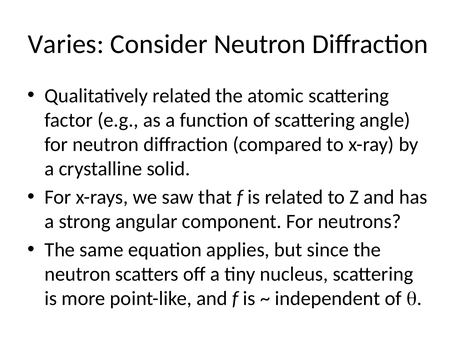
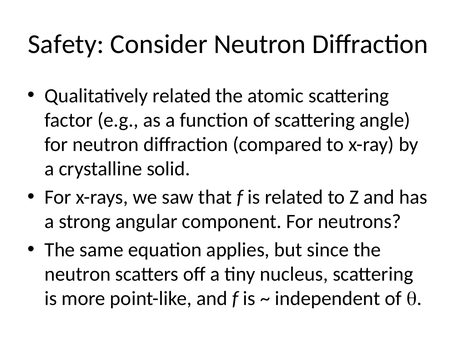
Varies: Varies -> Safety (66, 44)
